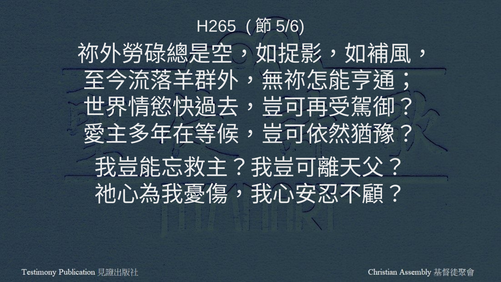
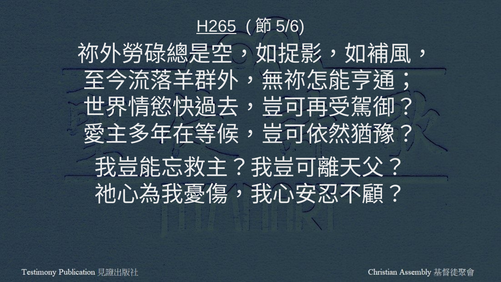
H265 underline: none -> present (216, 26)
